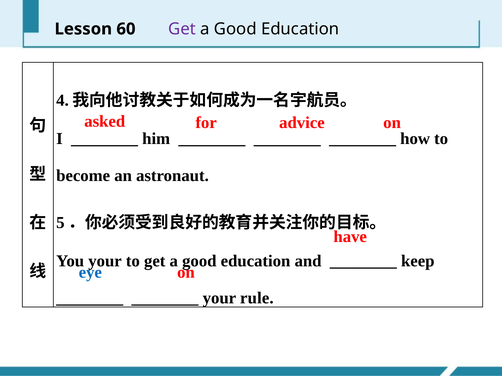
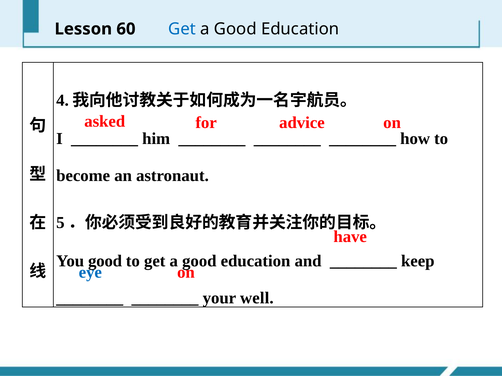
Get colour: purple -> blue (182, 29)
You your: your -> good (105, 261)
rule: rule -> well (257, 298)
